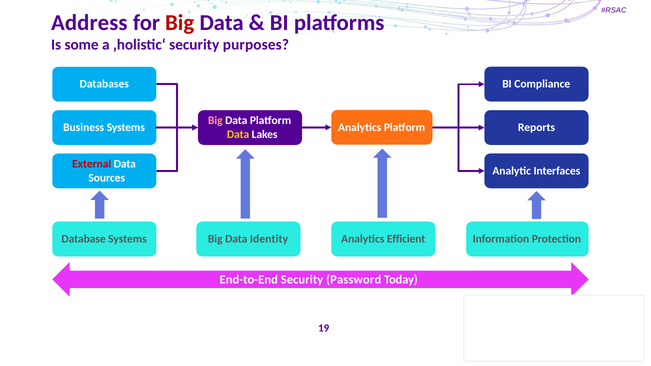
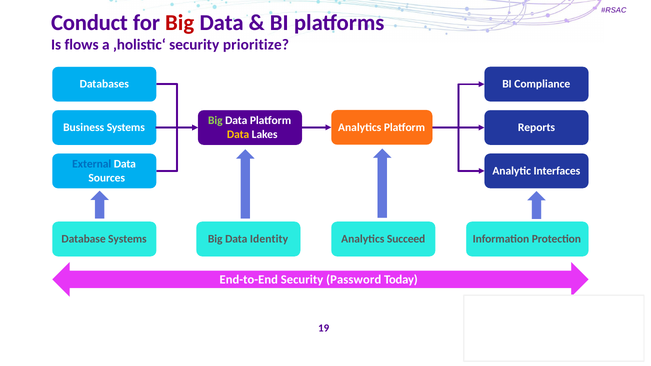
Address: Address -> Conduct (89, 23)
some: some -> flows (82, 45)
purposes: purposes -> prioritize (256, 45)
Big colour: pink -> light green (215, 121)
External colour: red -> blue (92, 164)
Efficient: Efficient -> Succeed (406, 239)
